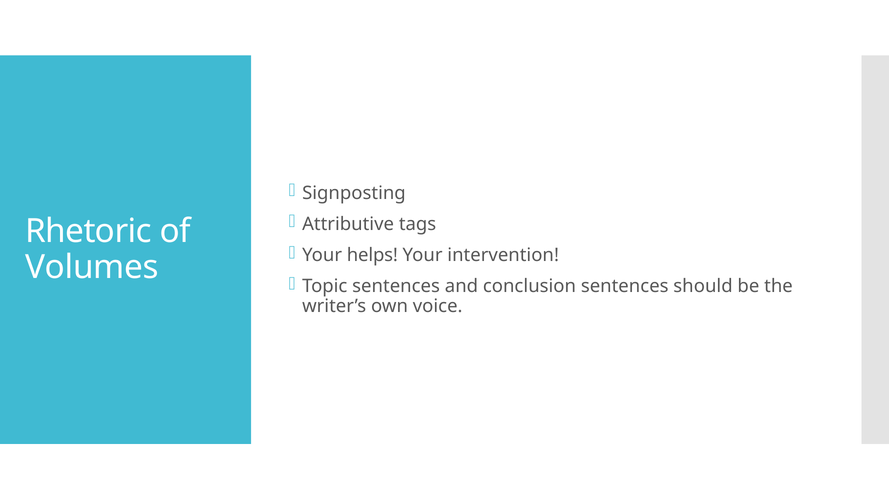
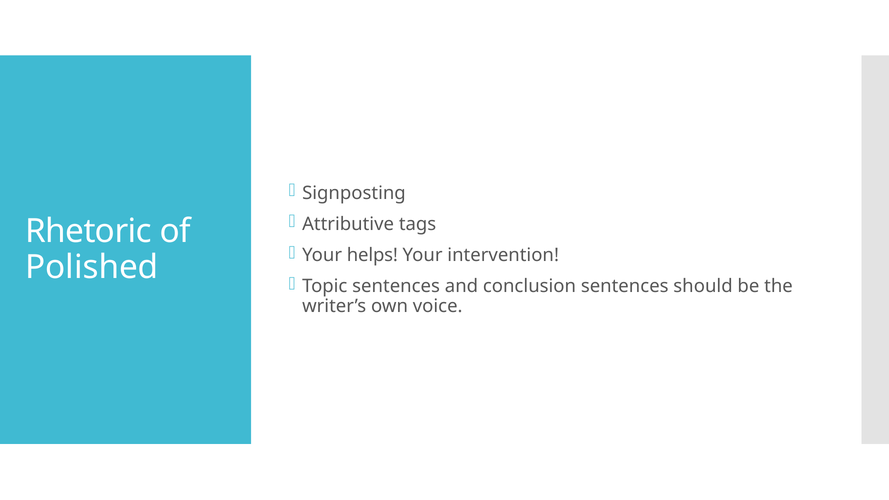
Volumes: Volumes -> Polished (92, 267)
